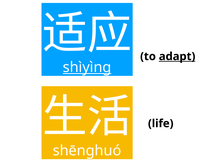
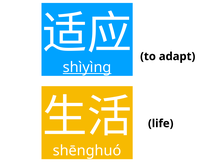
adapt underline: present -> none (177, 56)
